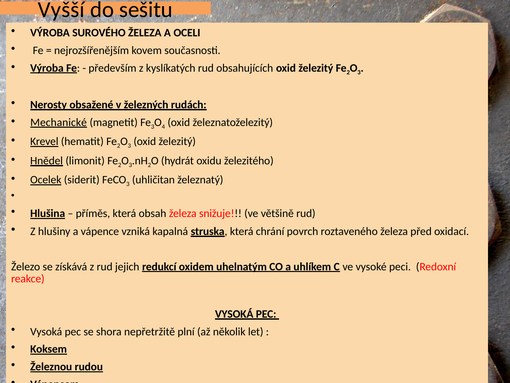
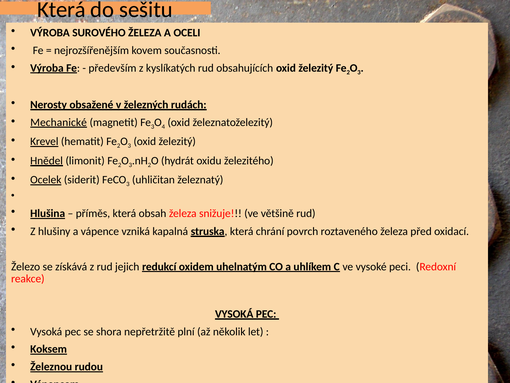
Vyšší: Vyšší -> Která (62, 10)
